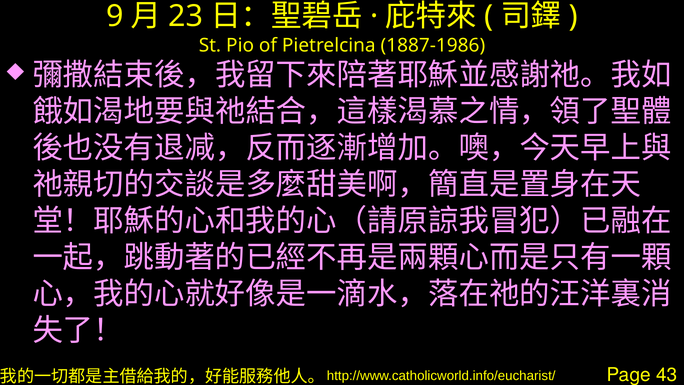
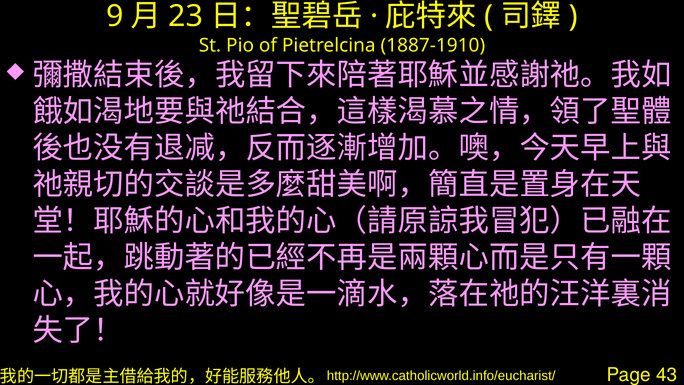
1887-1986: 1887-1986 -> 1887-1910 (433, 45)
